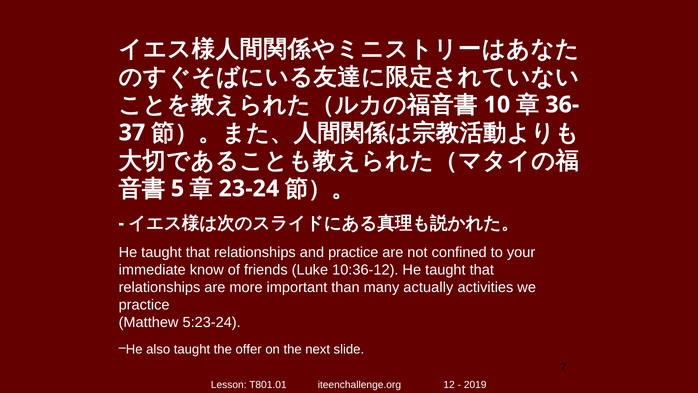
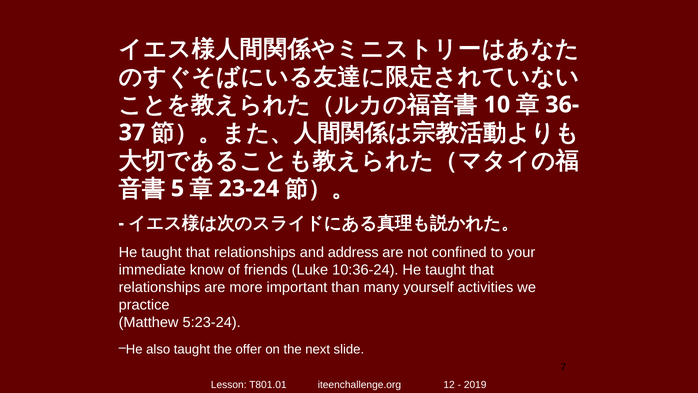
and practice: practice -> address (353, 252)
10:36-12: 10:36-12 -> 10:36-24 (365, 270)
actually: actually -> yourself (428, 287)
